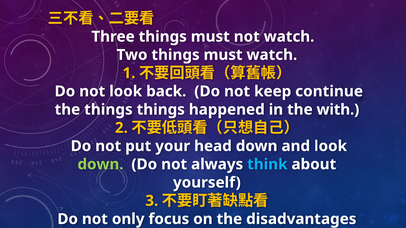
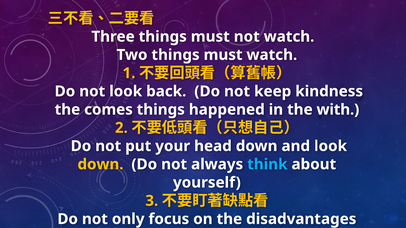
continue: continue -> kindness (329, 91)
the things: things -> comes (108, 110)
down colour: light green -> yellow (100, 165)
